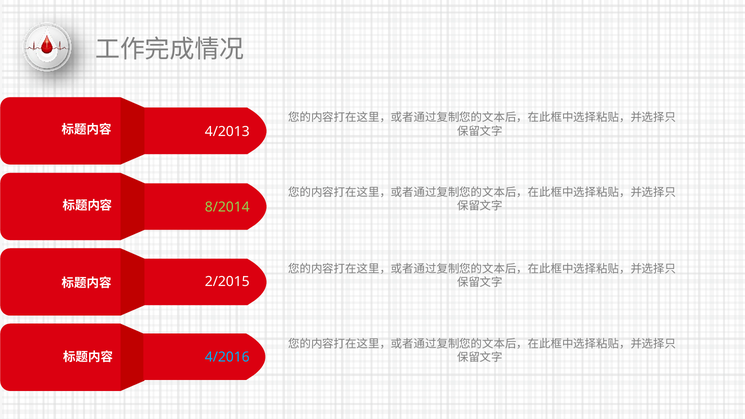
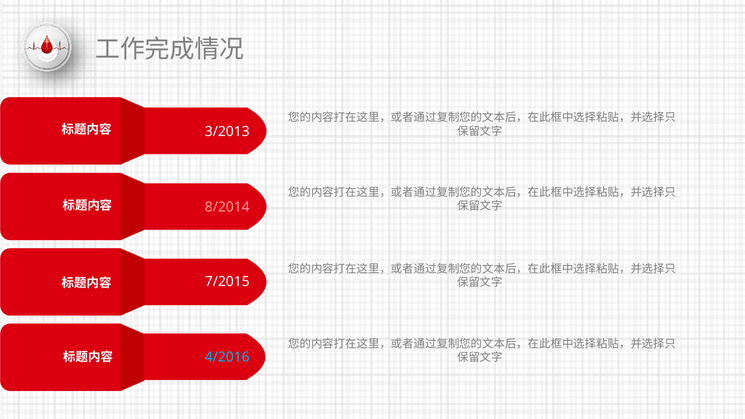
4/2013: 4/2013 -> 3/2013 (227, 132)
8/2014 colour: light green -> pink (227, 207)
2/2015: 2/2015 -> 7/2015 (227, 282)
